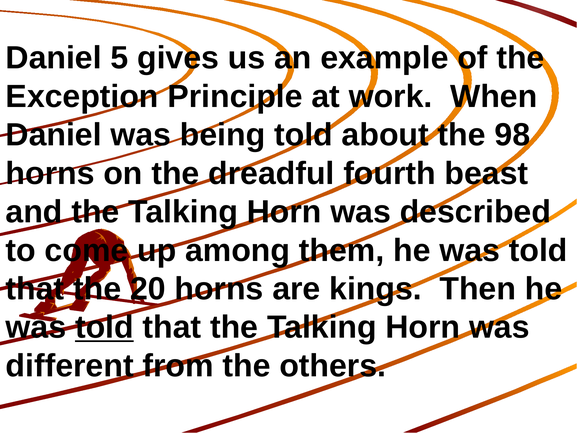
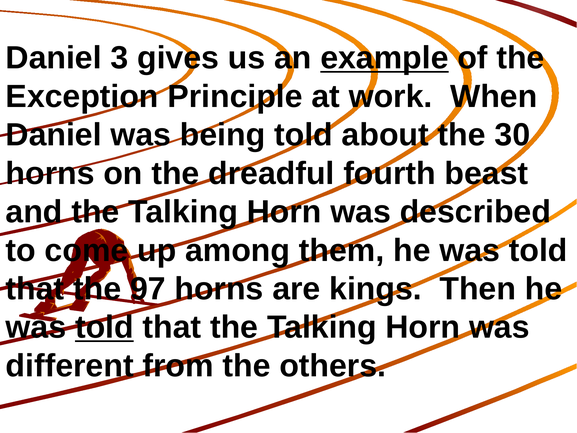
5: 5 -> 3 (119, 58)
example underline: none -> present (384, 58)
98: 98 -> 30 (512, 135)
20: 20 -> 97 (148, 289)
